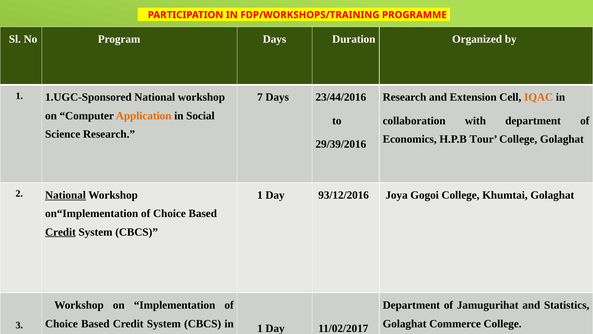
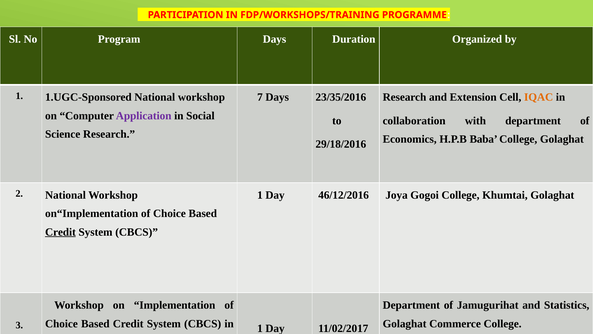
23/44/2016: 23/44/2016 -> 23/35/2016 (341, 97)
Application colour: orange -> purple (144, 116)
Tour: Tour -> Baba (484, 139)
29/39/2016: 29/39/2016 -> 29/18/2016 (341, 144)
National underline: present -> none (66, 195)
93/12/2016: 93/12/2016 -> 46/12/2016 (344, 195)
